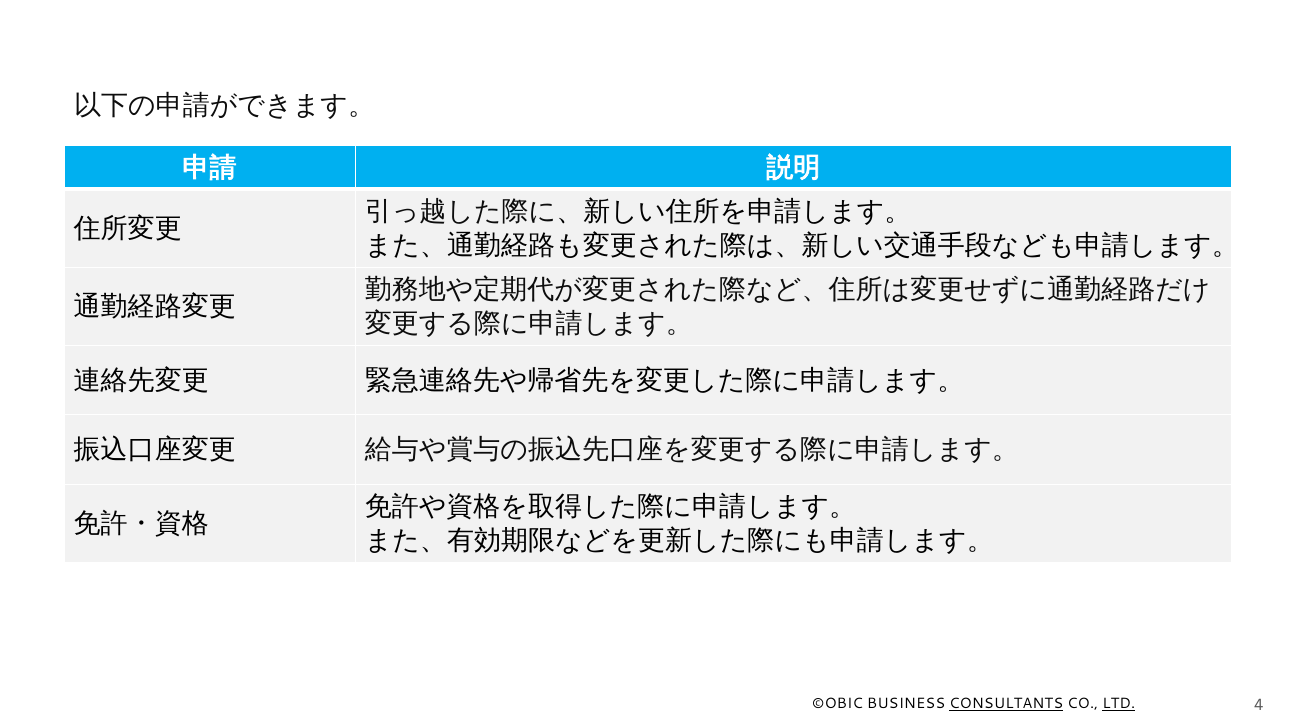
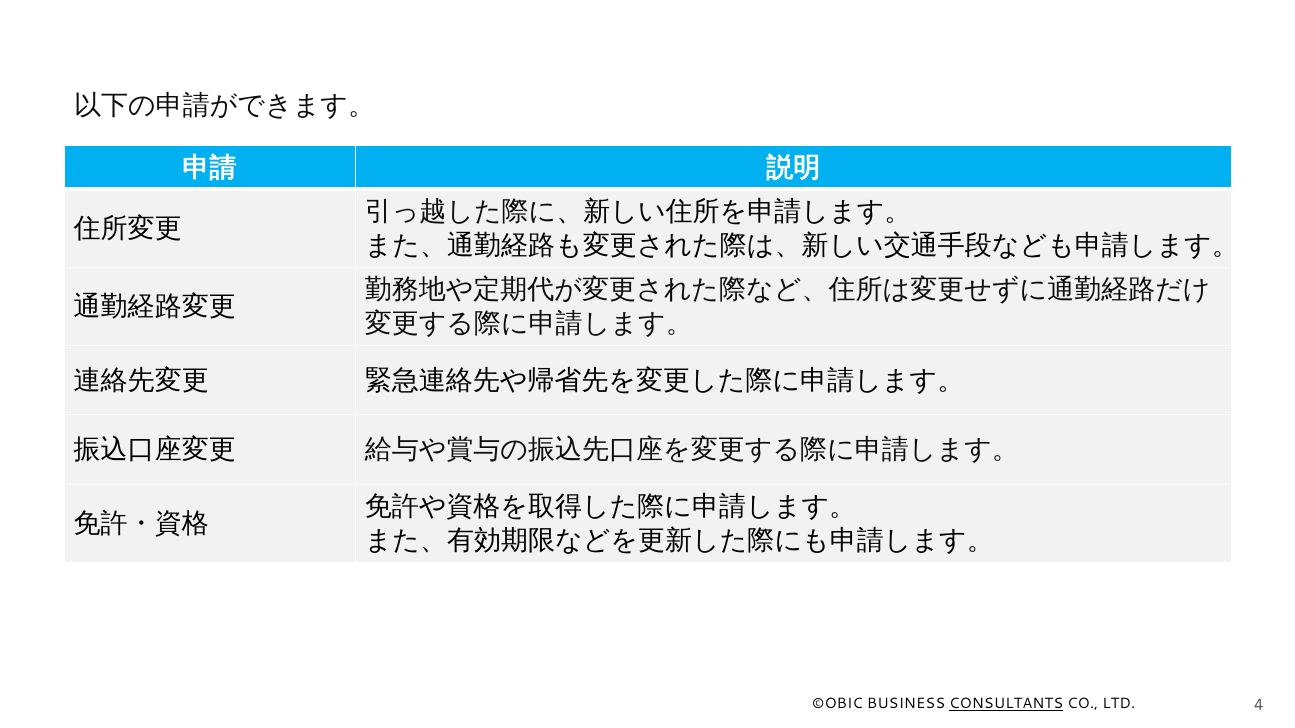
LTD underline: present -> none (1119, 704)
